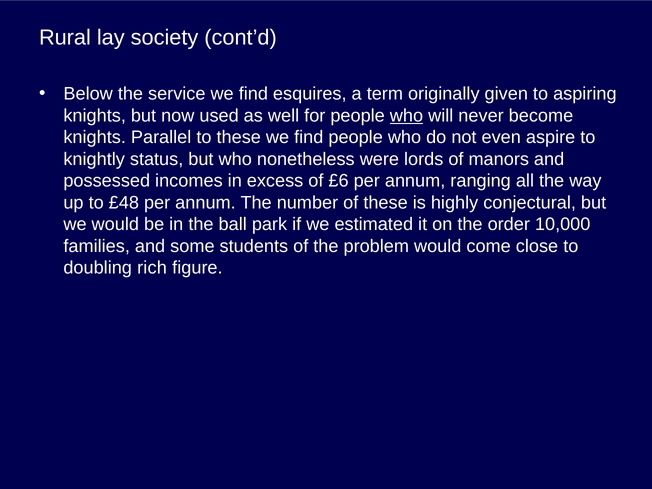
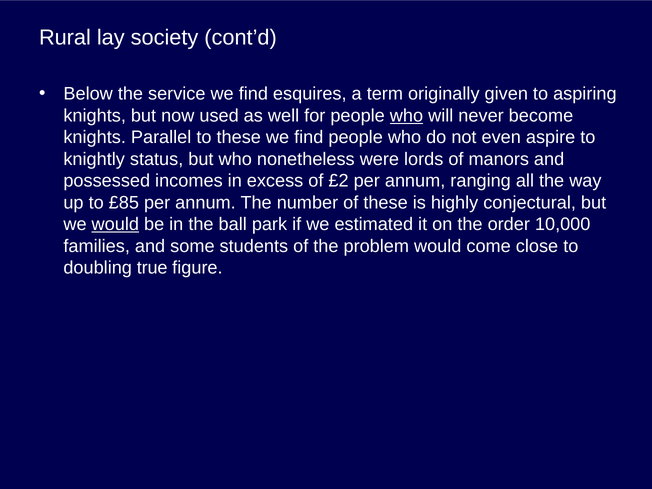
£6: £6 -> £2 (339, 181)
£48: £48 -> £85 (124, 203)
would underline: none -> present (115, 224)
rich: rich -> true (152, 268)
